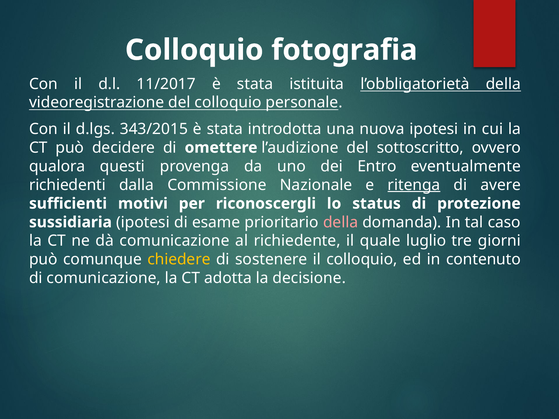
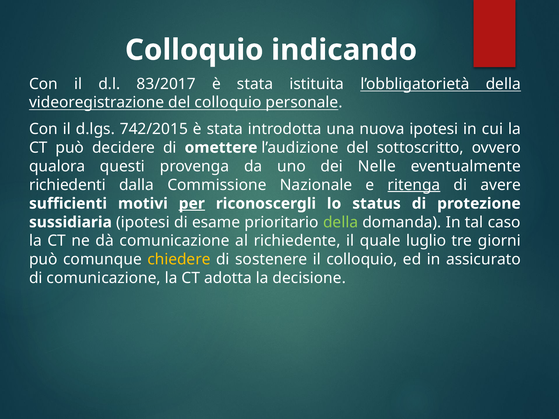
fotografia: fotografia -> indicando (344, 50)
11/2017: 11/2017 -> 83/2017 (166, 84)
343/2015: 343/2015 -> 742/2015 (154, 129)
Entro: Entro -> Nelle (377, 166)
per underline: none -> present (192, 204)
della colour: pink -> light green (341, 222)
contenuto: contenuto -> assicurato (483, 260)
